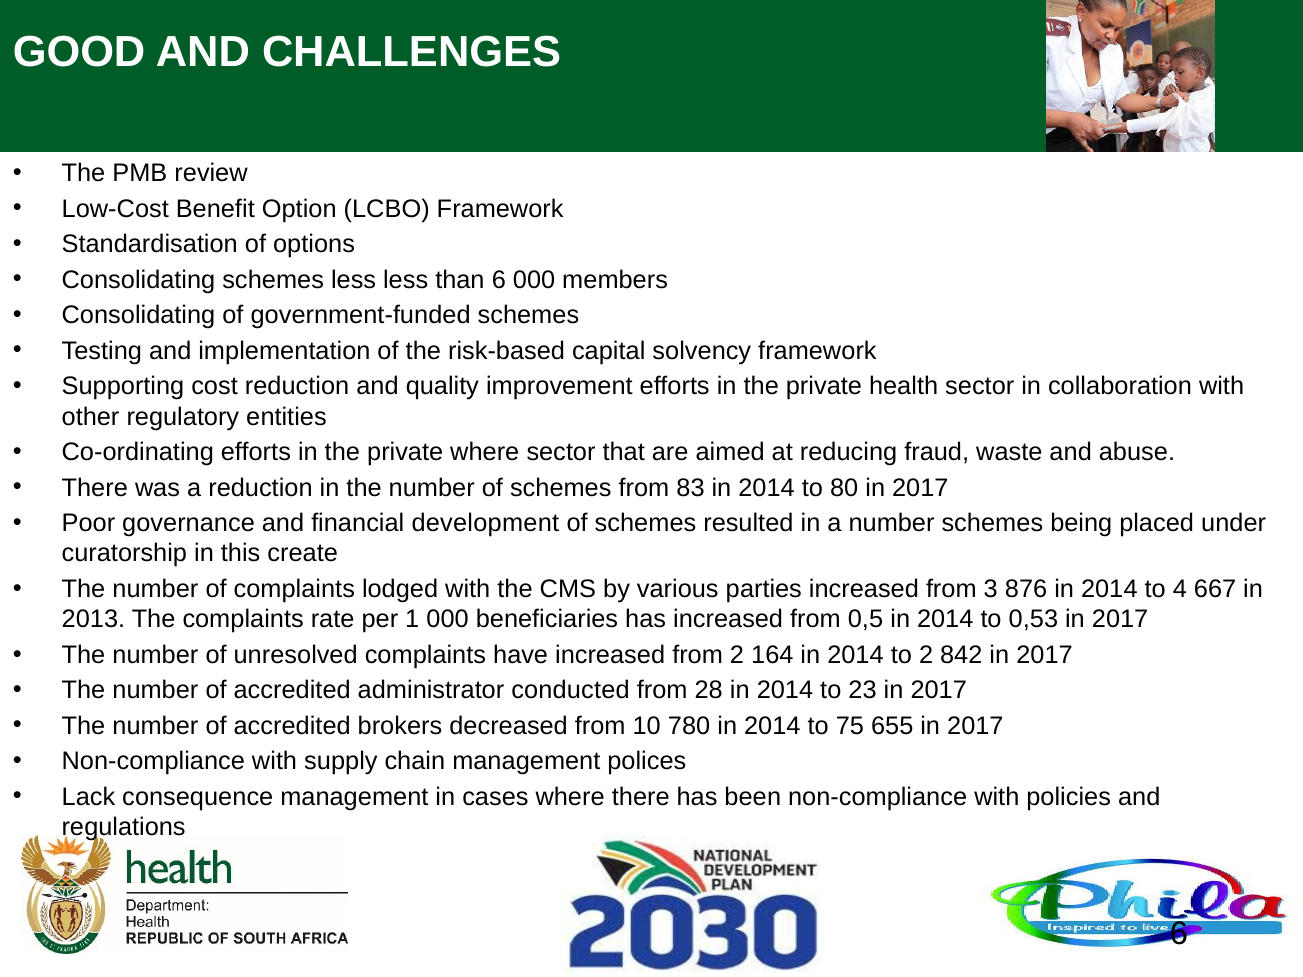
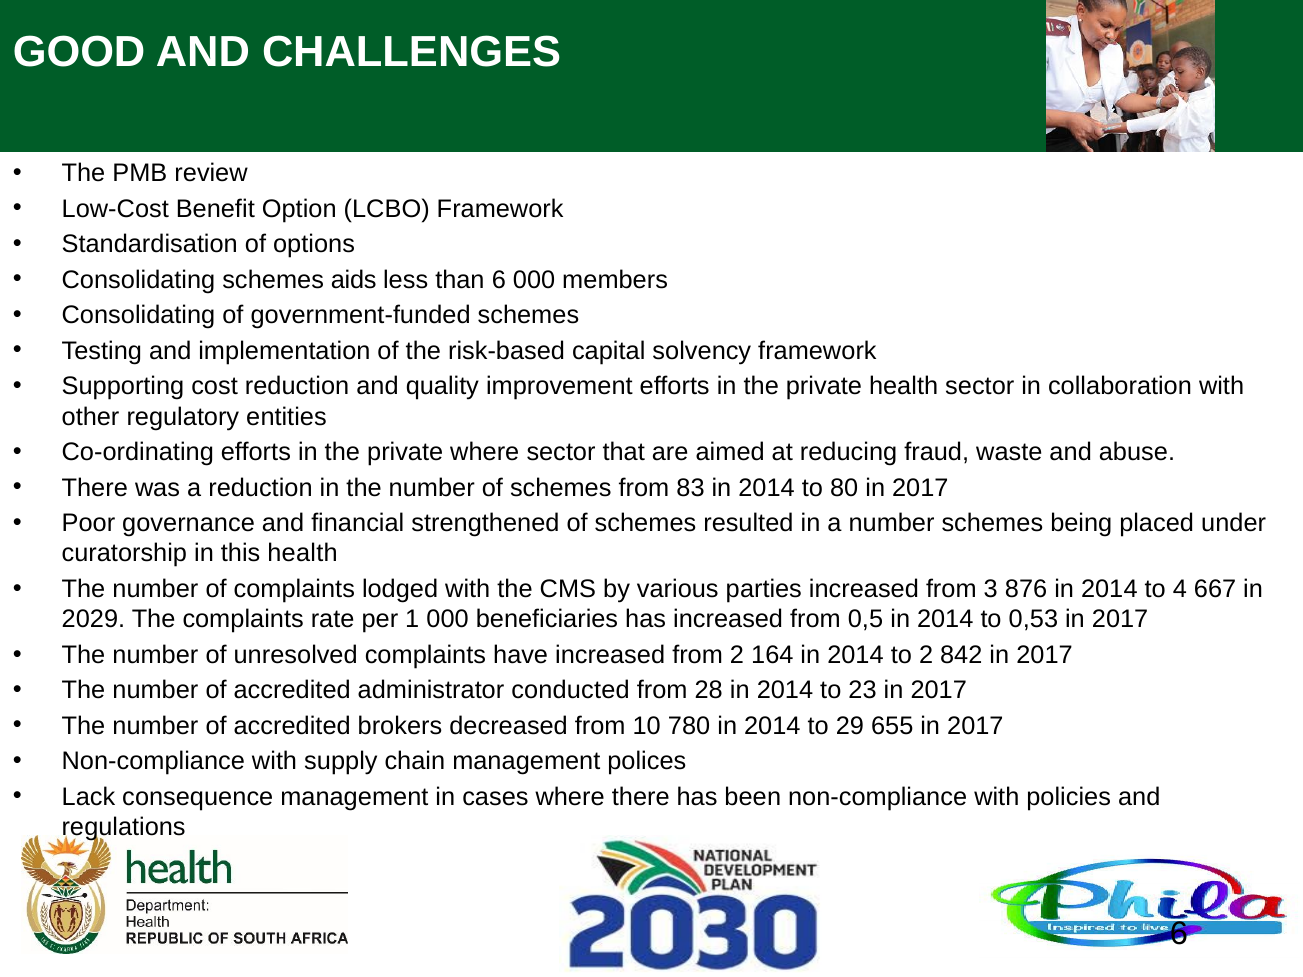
schemes less: less -> aids (354, 280)
development: development -> strengthened (485, 523)
this create: create -> health (303, 554)
2013: 2013 -> 2029 (93, 620)
75: 75 -> 29 (850, 726)
